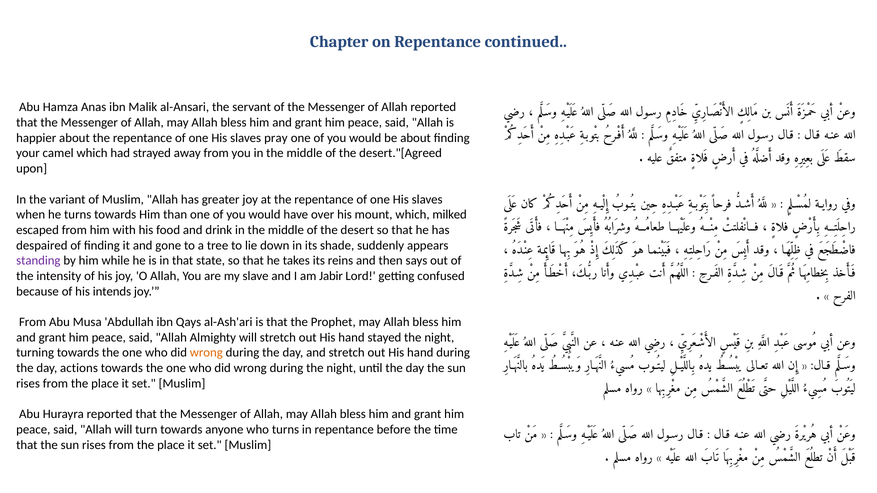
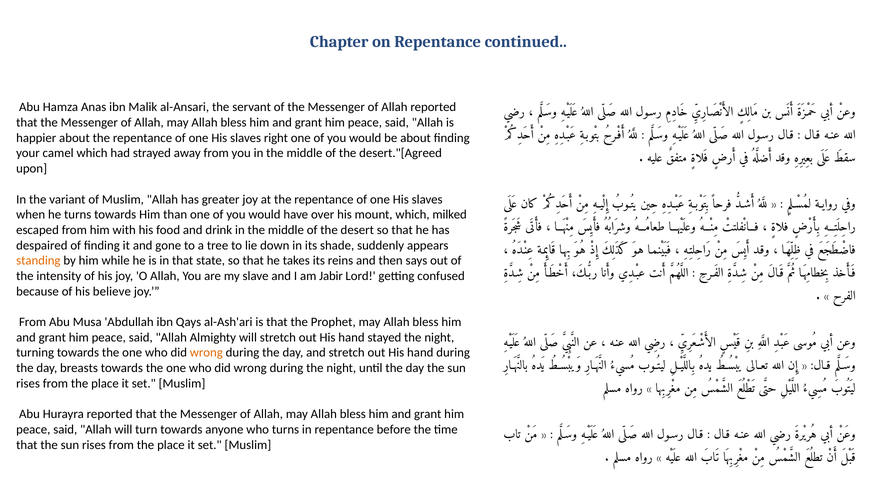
pray: pray -> right (276, 138)
standing colour: purple -> orange (38, 261)
intends: intends -> believe (112, 292)
actions: actions -> breasts (79, 368)
